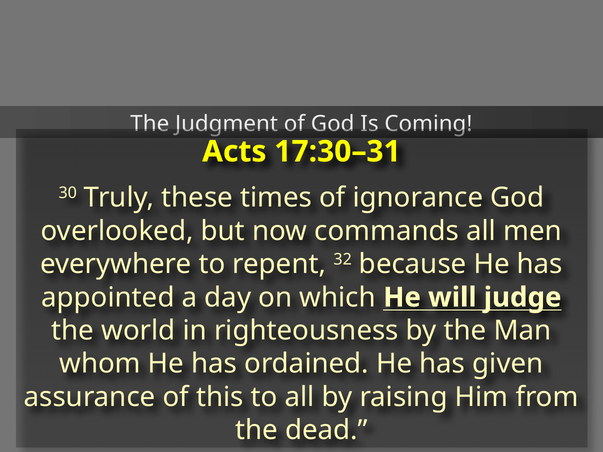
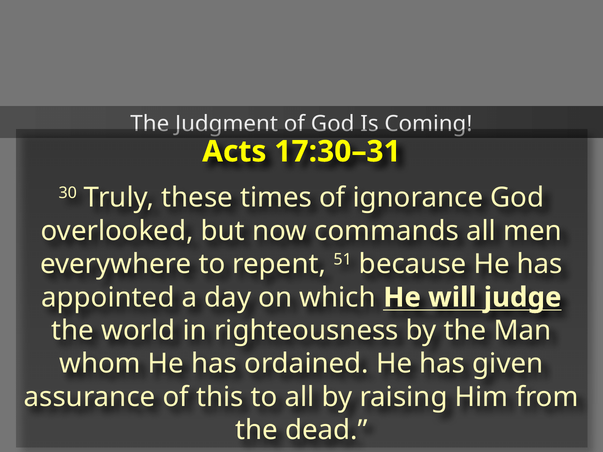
32: 32 -> 51 (343, 260)
